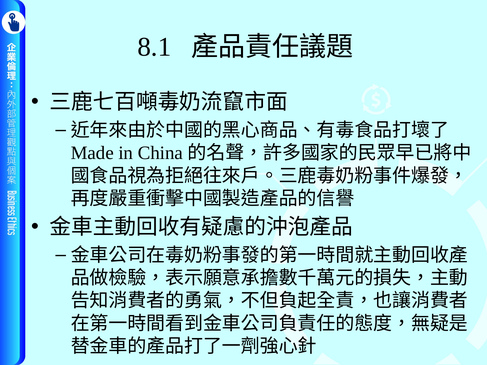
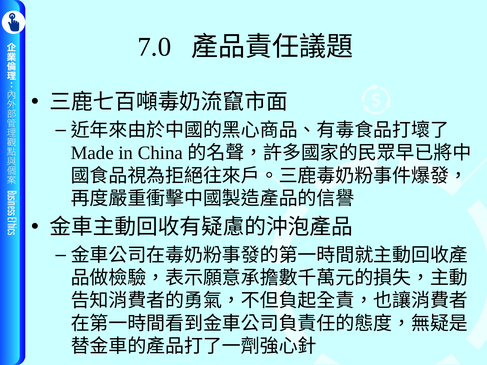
8.1: 8.1 -> 7.0 (154, 47)
